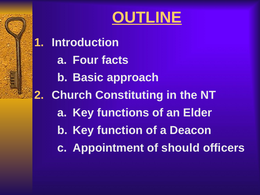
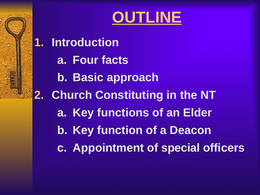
should: should -> special (181, 148)
